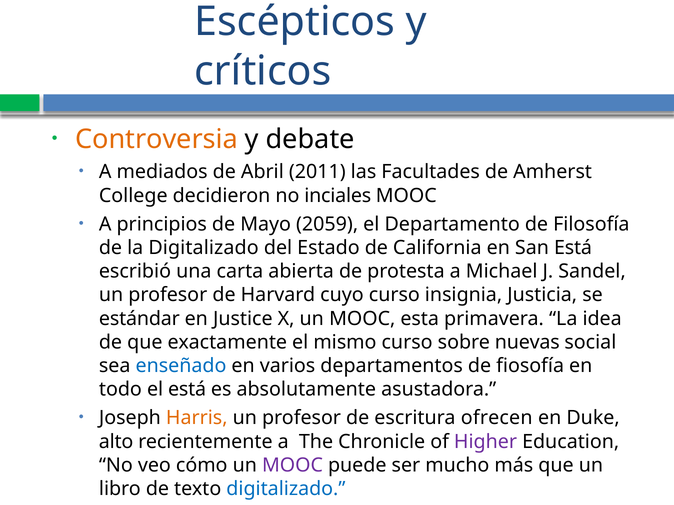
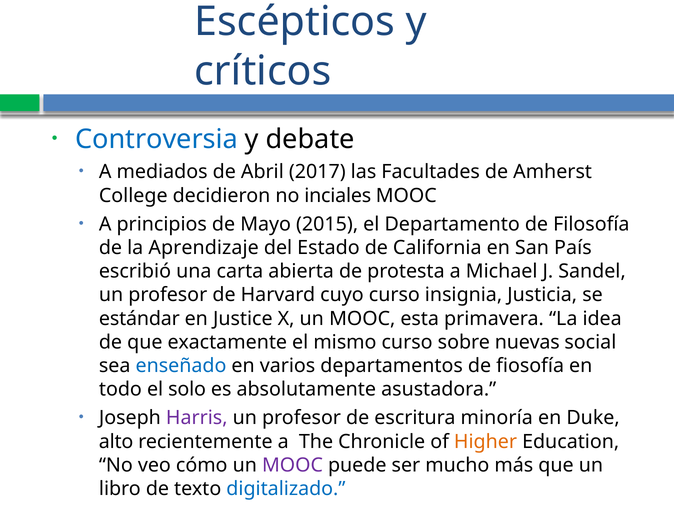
Controversia colour: orange -> blue (157, 139)
2011: 2011 -> 2017 (317, 172)
2059: 2059 -> 2015 (327, 225)
la Digitalizado: Digitalizado -> Aprendizaje (204, 248)
San Está: Está -> País (573, 248)
el está: está -> solo (187, 390)
Harris colour: orange -> purple (197, 418)
ofrecen: ofrecen -> minoría (497, 418)
Higher colour: purple -> orange (486, 442)
